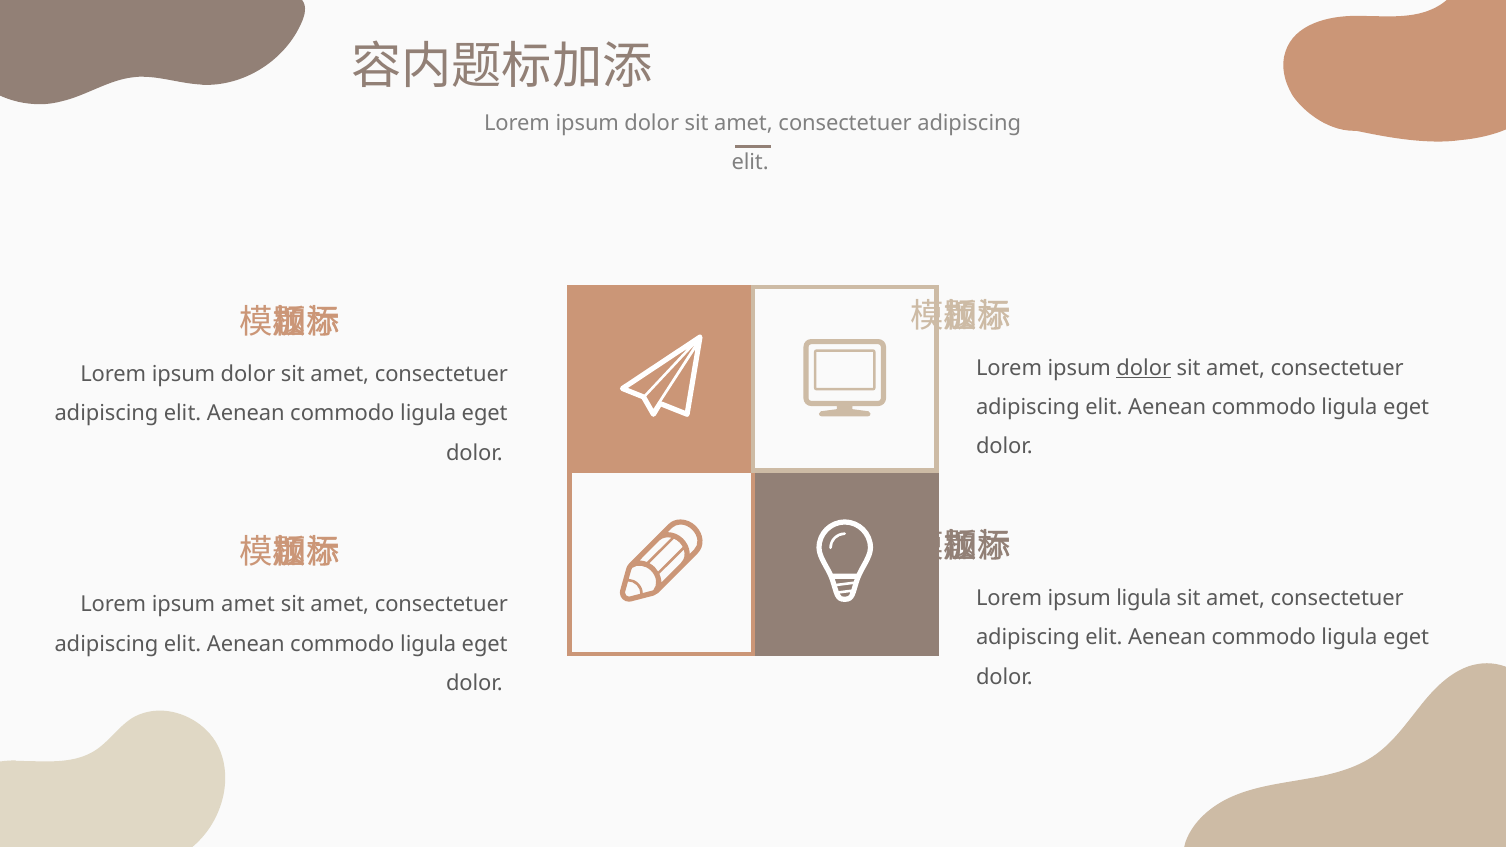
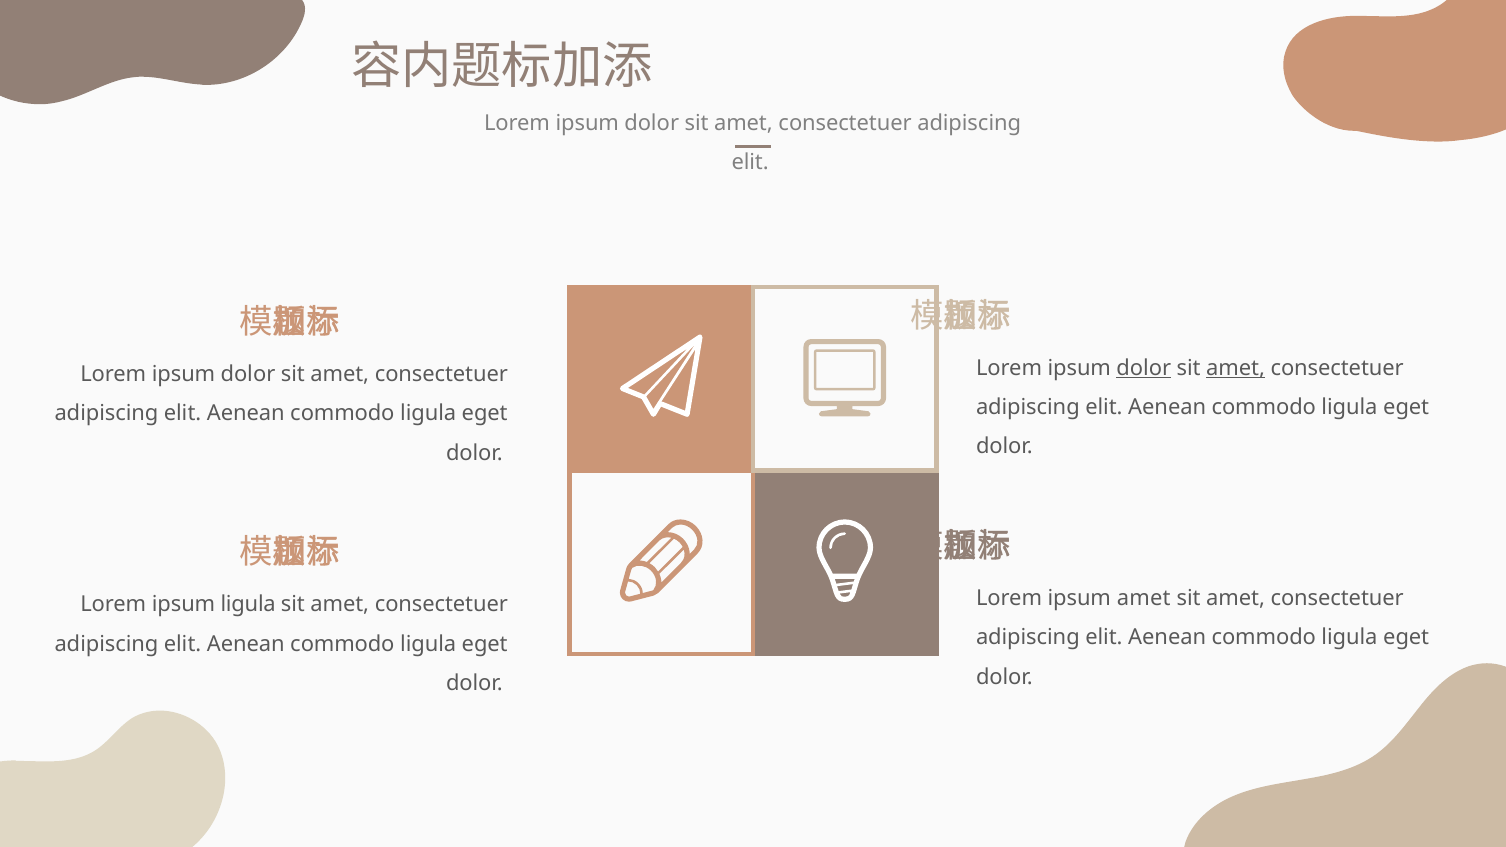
amet underline: none -> present (1236, 368)
ipsum ligula: ligula -> amet (1144, 598)
ipsum amet: amet -> ligula (248, 604)
